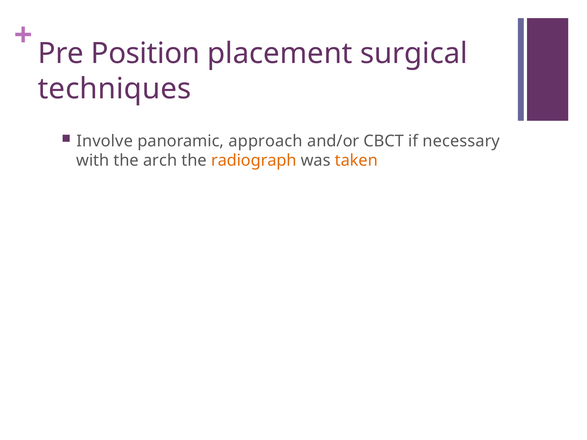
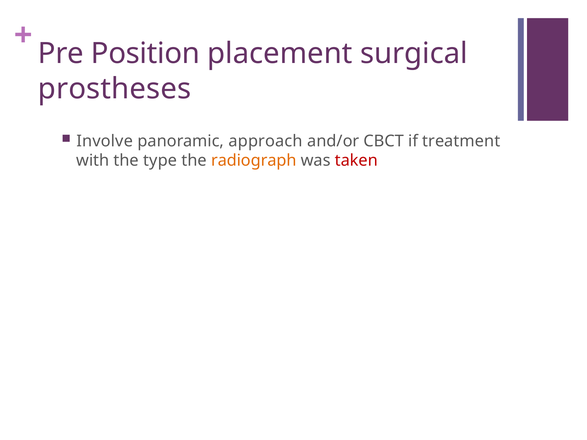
techniques: techniques -> prostheses (115, 89)
necessary: necessary -> treatment (461, 141)
arch: arch -> type (160, 161)
taken colour: orange -> red (356, 161)
